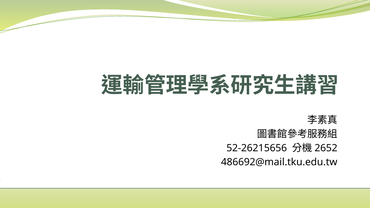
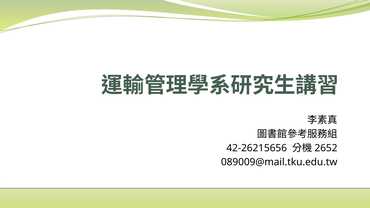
52-26215656: 52-26215656 -> 42-26215656 (257, 148)
486692@mail.tku.edu.tw: 486692@mail.tku.edu.tw -> 089009@mail.tku.edu.tw (279, 162)
